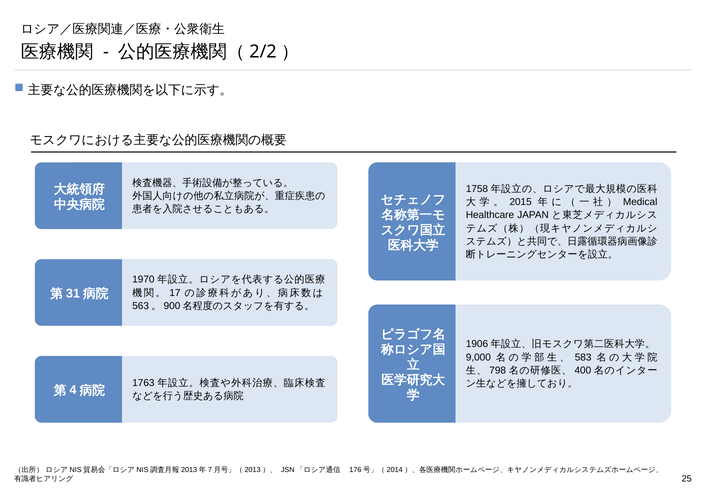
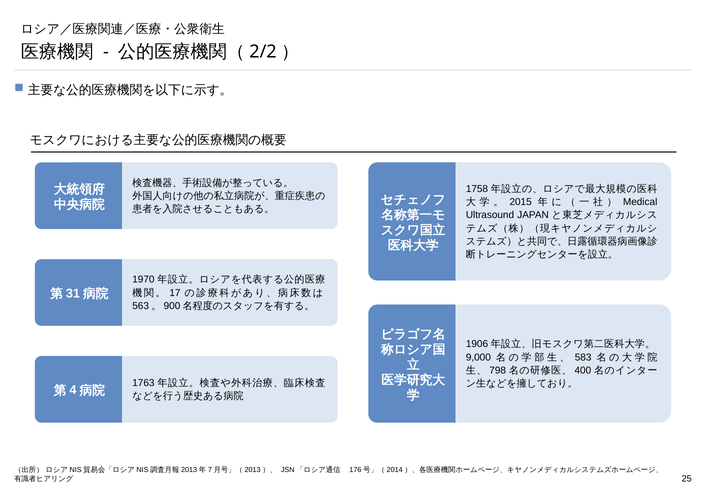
Healthcare: Healthcare -> Ultrasound (490, 215)
